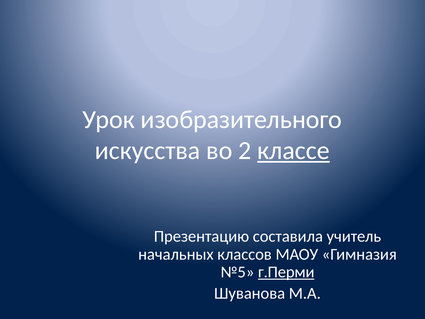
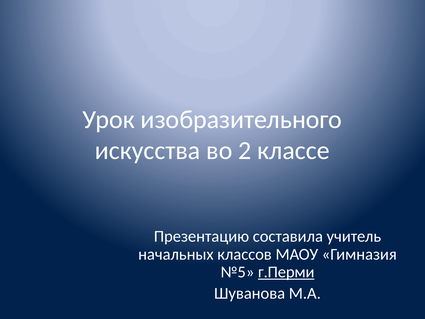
классе underline: present -> none (293, 151)
